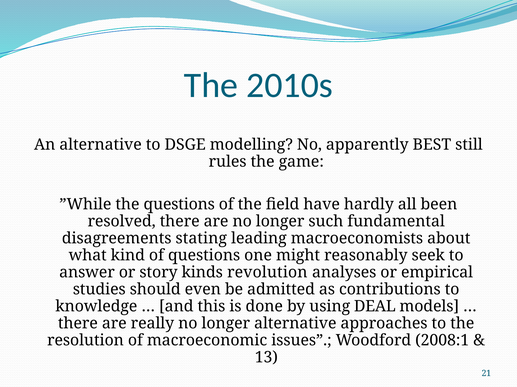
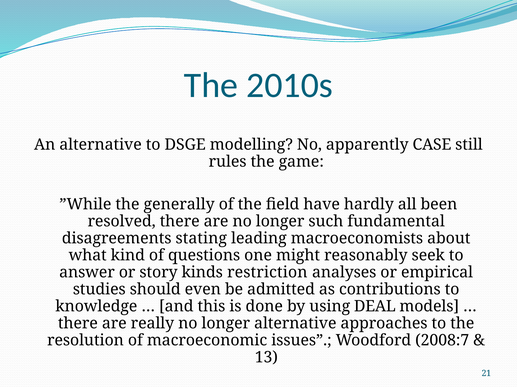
BEST: BEST -> CASE (432, 145)
the questions: questions -> generally (179, 205)
revolution: revolution -> restriction (267, 273)
2008:1: 2008:1 -> 2008:7 (442, 341)
